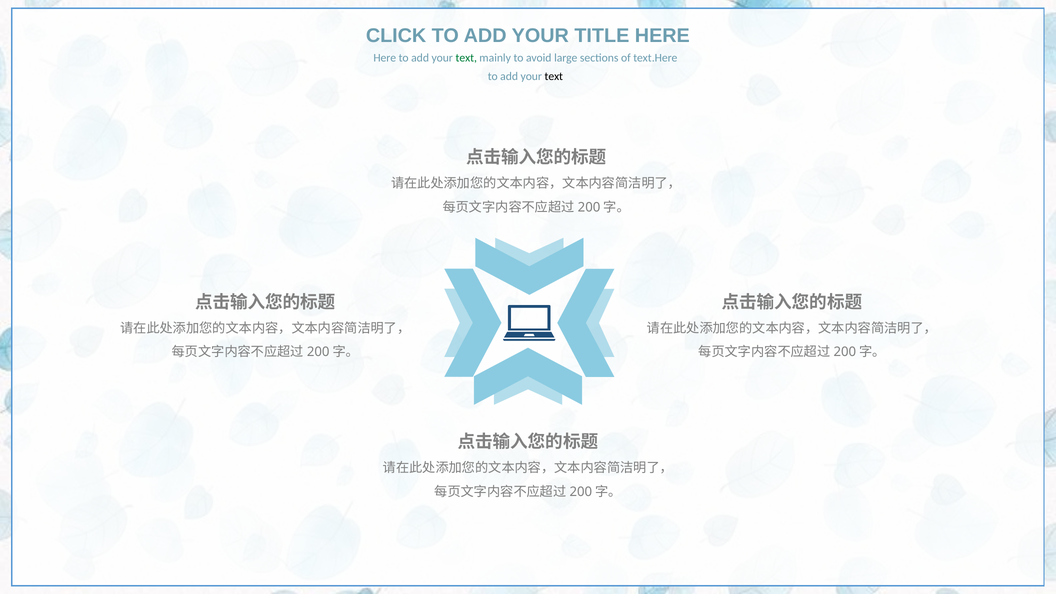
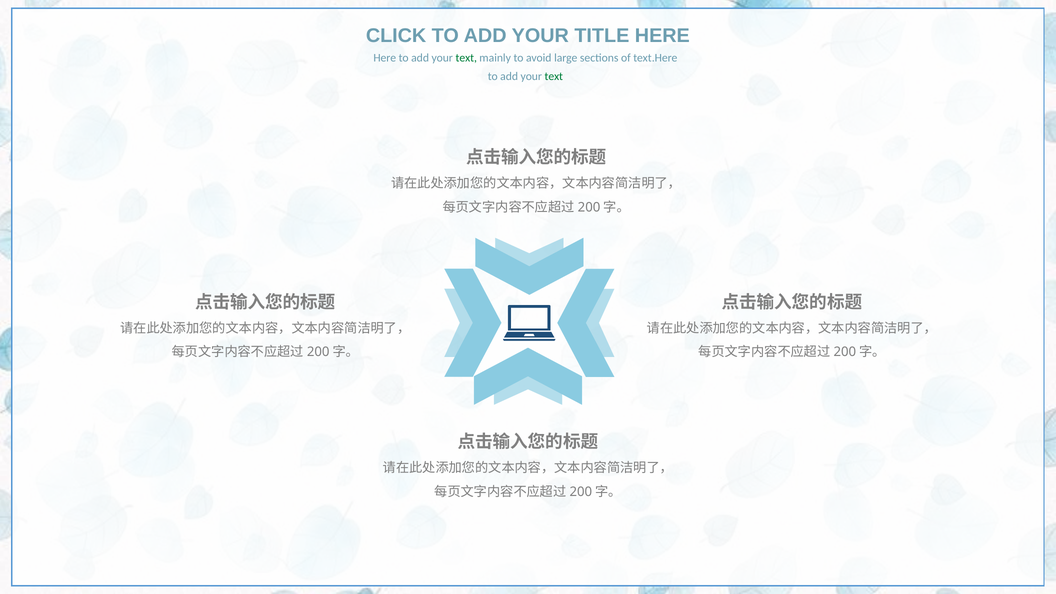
text colour: black -> green (554, 76)
